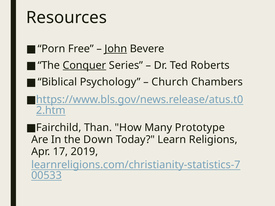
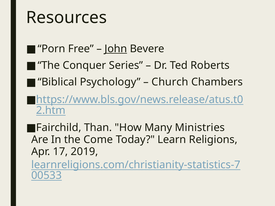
Conquer underline: present -> none (84, 65)
Prototype: Prototype -> Ministries (200, 128)
Down: Down -> Come (98, 140)
